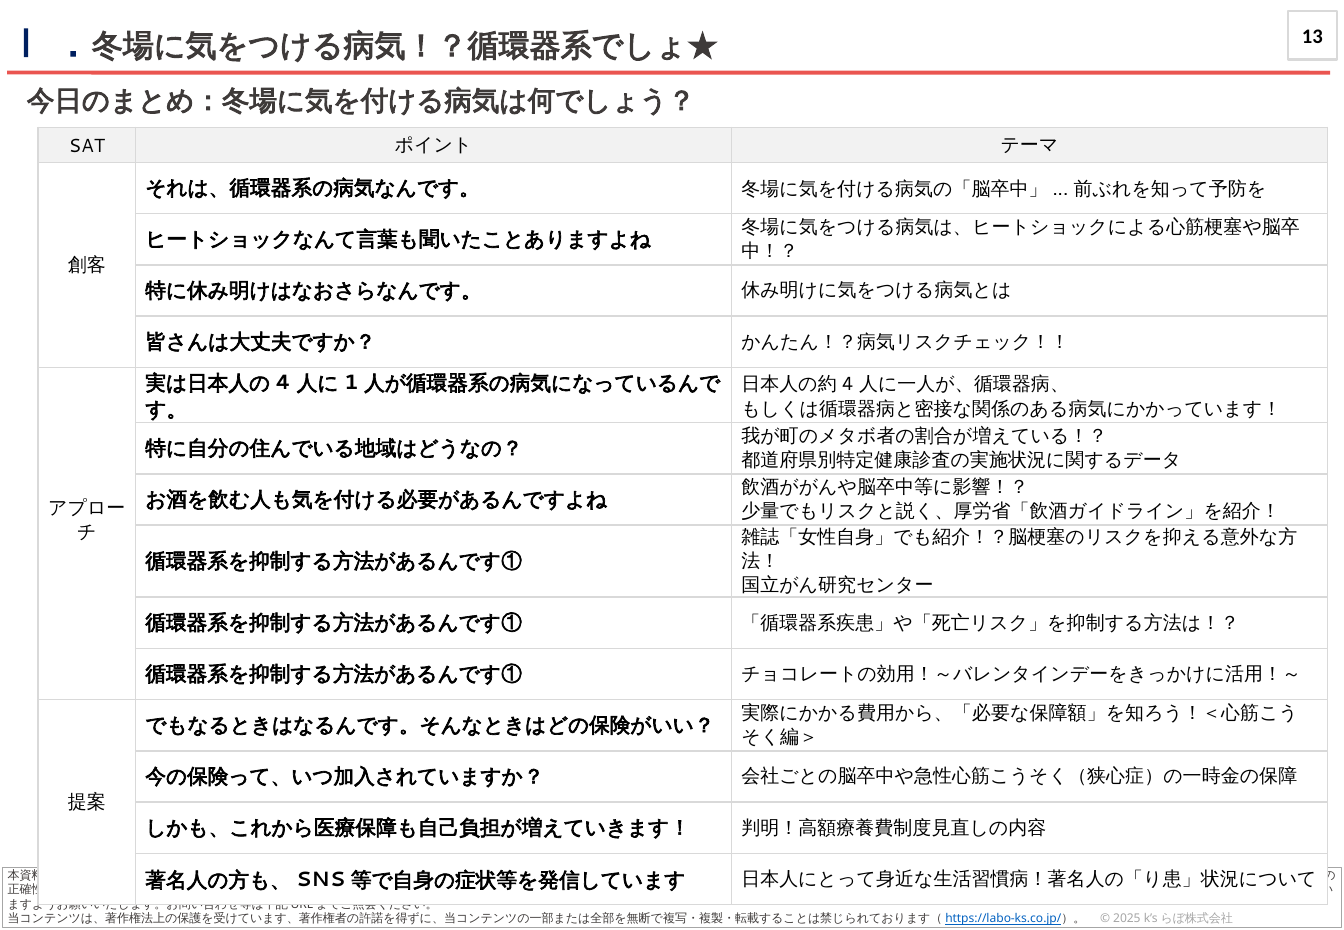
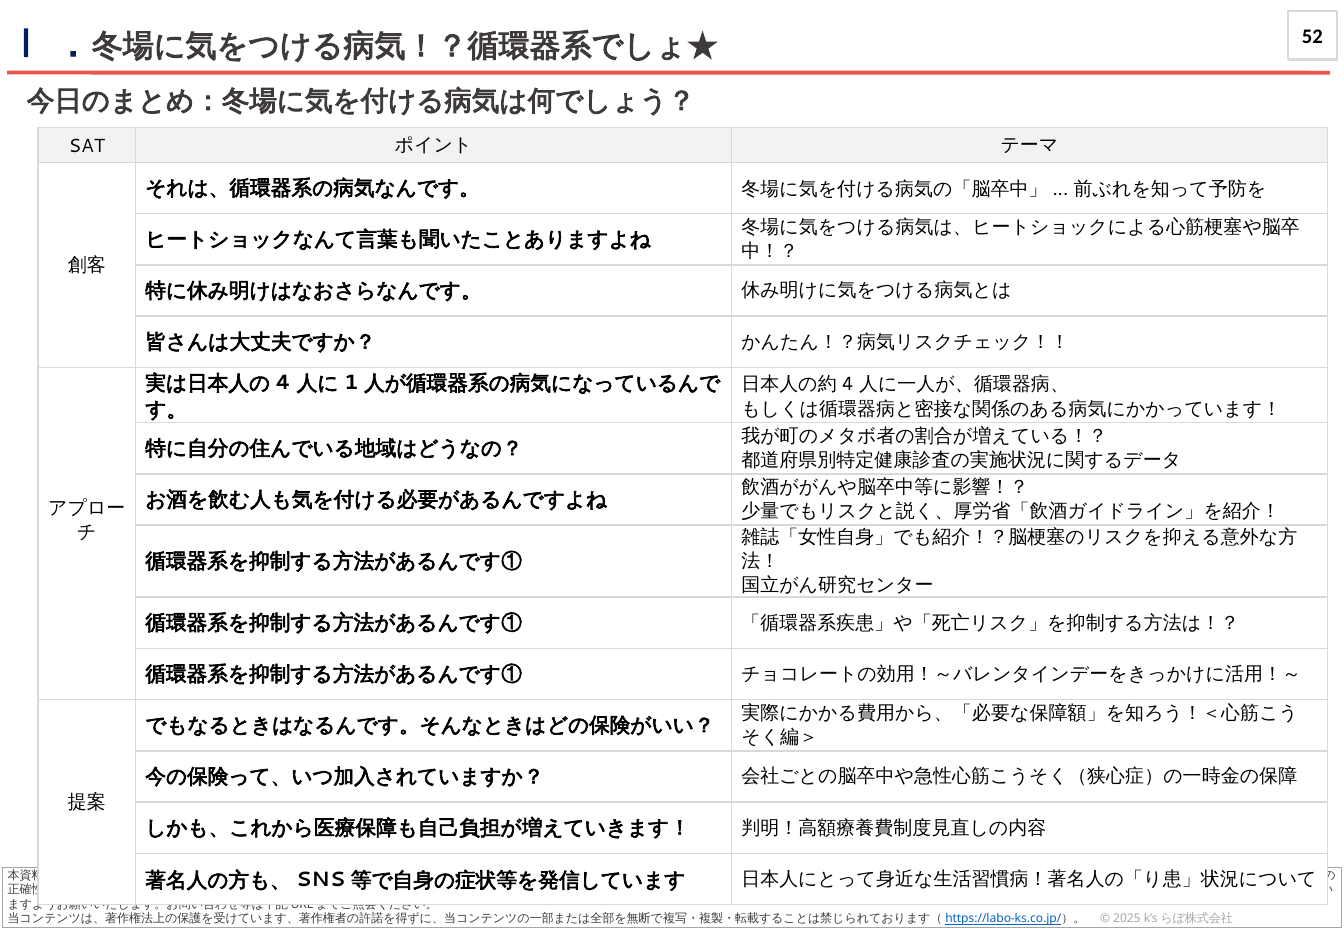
13: 13 -> 52 (1312, 37)
